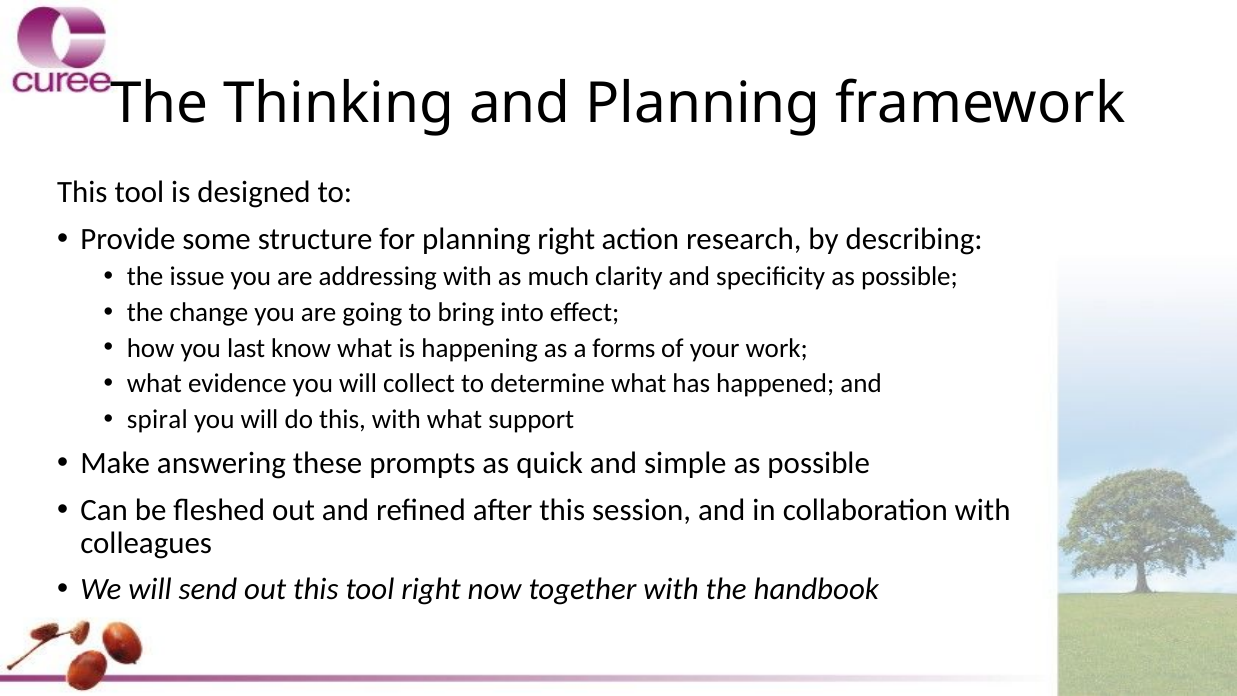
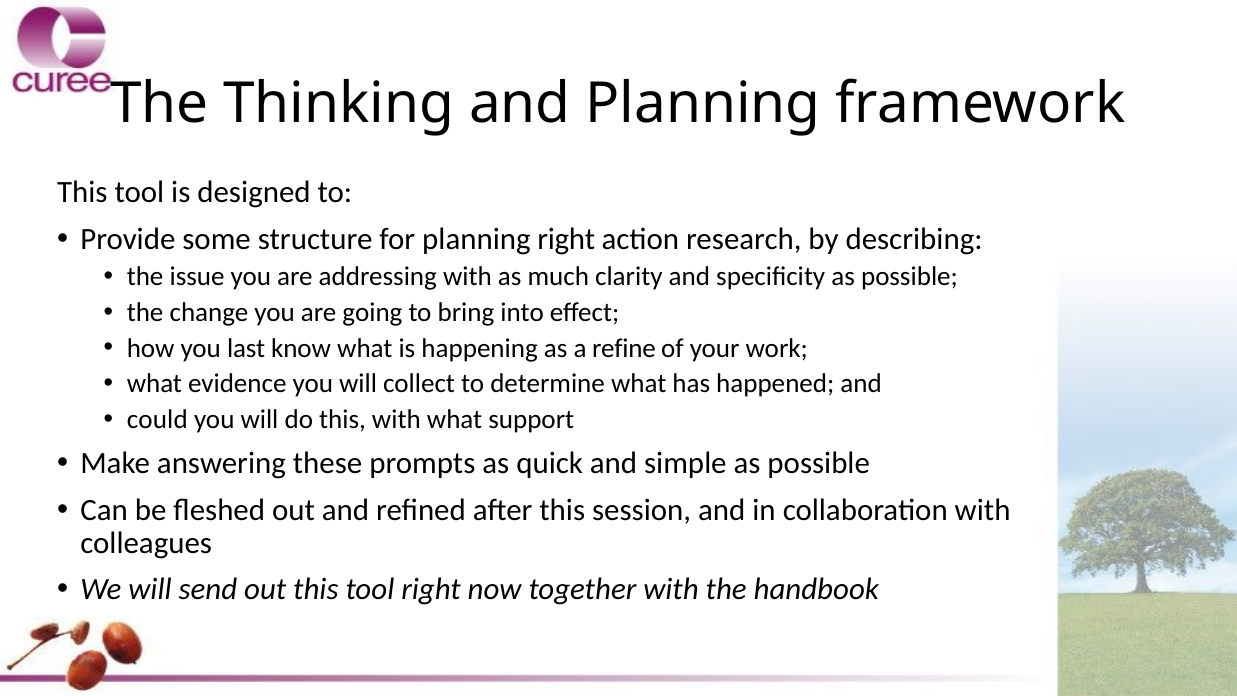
forms: forms -> refine (624, 348)
spiral: spiral -> could (157, 419)
